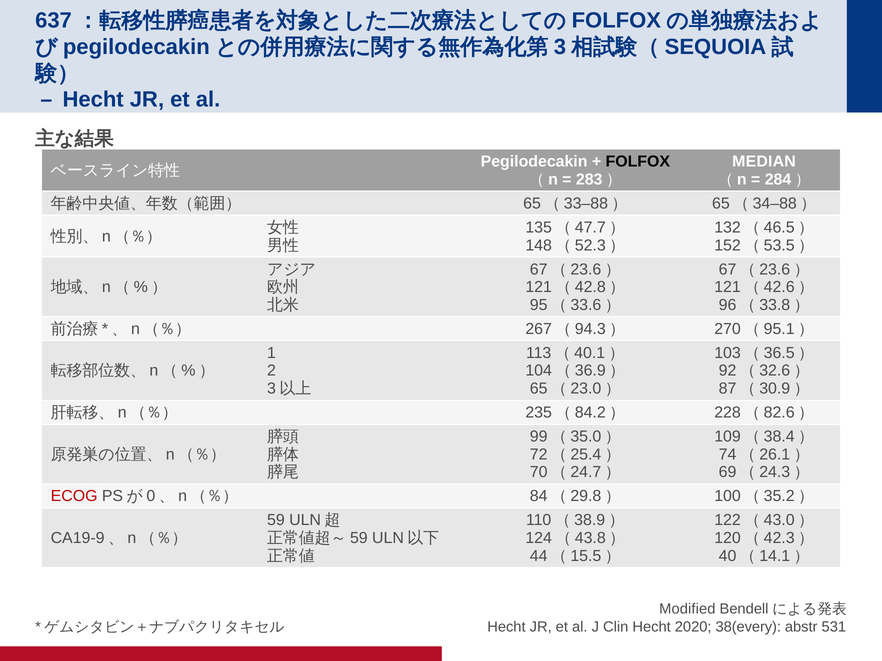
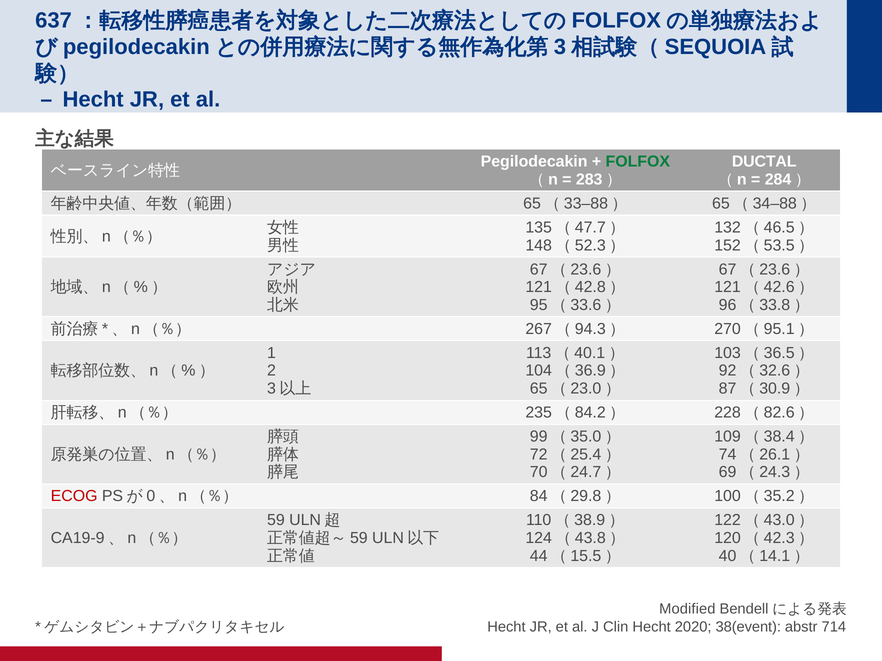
FOLFOX colour: black -> green (638, 162)
MEDIAN: MEDIAN -> DUCTAL (764, 162)
38(every: 38(every -> 38(event (748, 627)
531: 531 -> 714 (834, 627)
